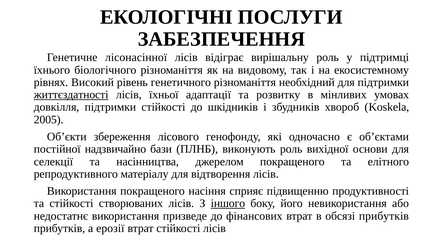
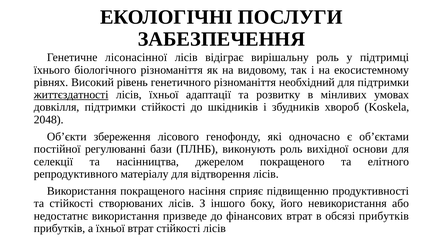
2005: 2005 -> 2048 (49, 120)
надзвичайно: надзвичайно -> регулюванні (115, 149)
іншого underline: present -> none (228, 204)
а ерозії: ерозії -> їхньої (110, 229)
